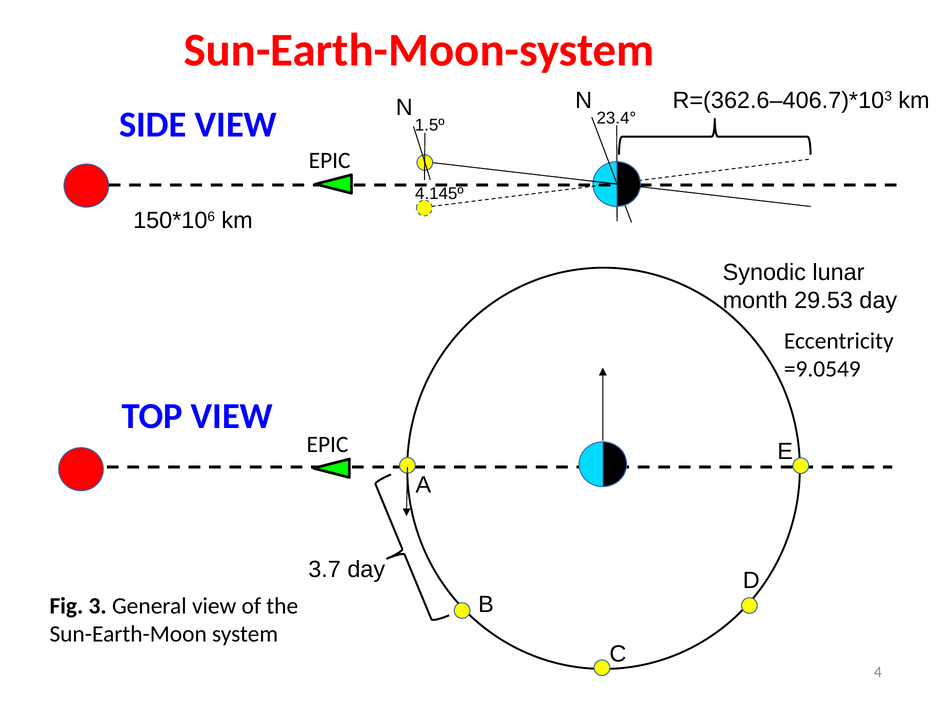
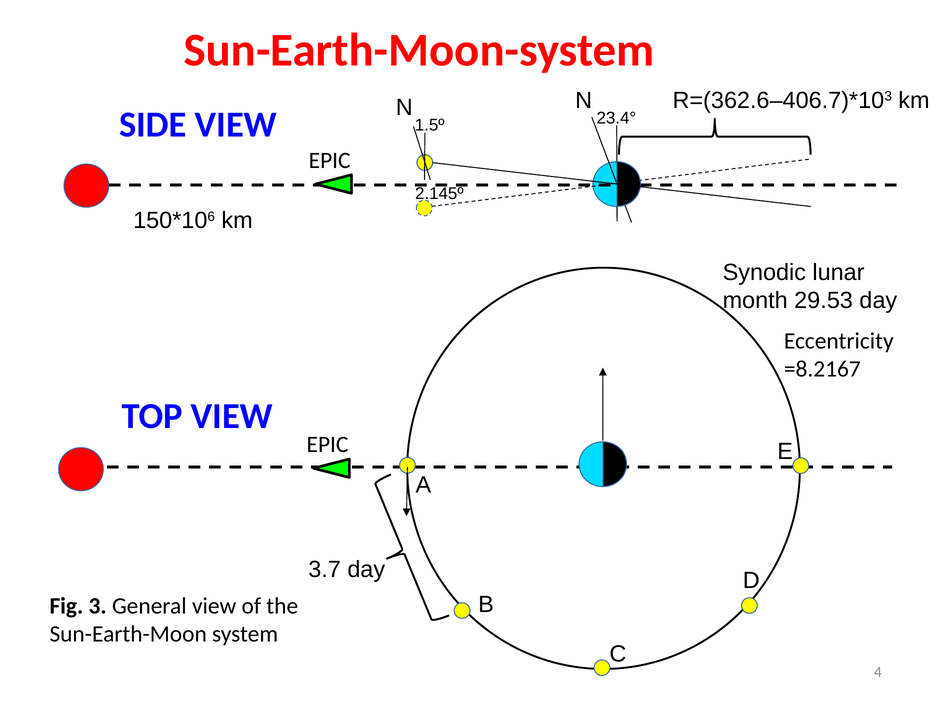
4.145º: 4.145º -> 2.145º (439, 194)
=9.0549: =9.0549 -> =8.2167 (822, 369)
